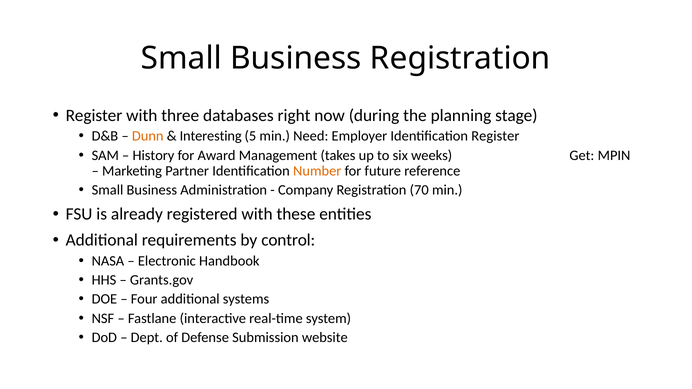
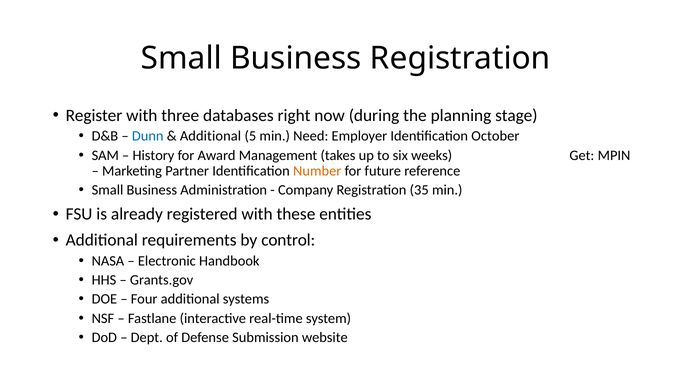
Dunn colour: orange -> blue (148, 136)
Interesting: Interesting -> Additional (211, 136)
Identification Register: Register -> October (495, 136)
70: 70 -> 35 (419, 190)
